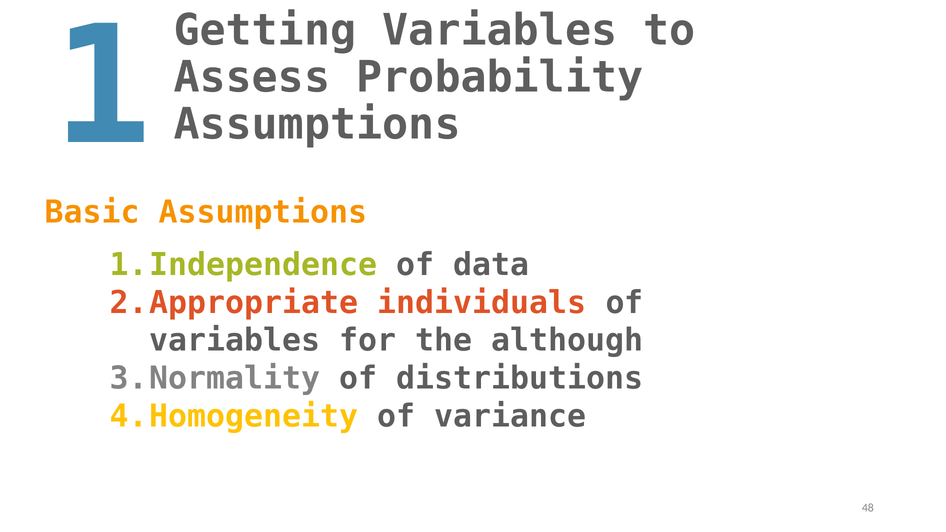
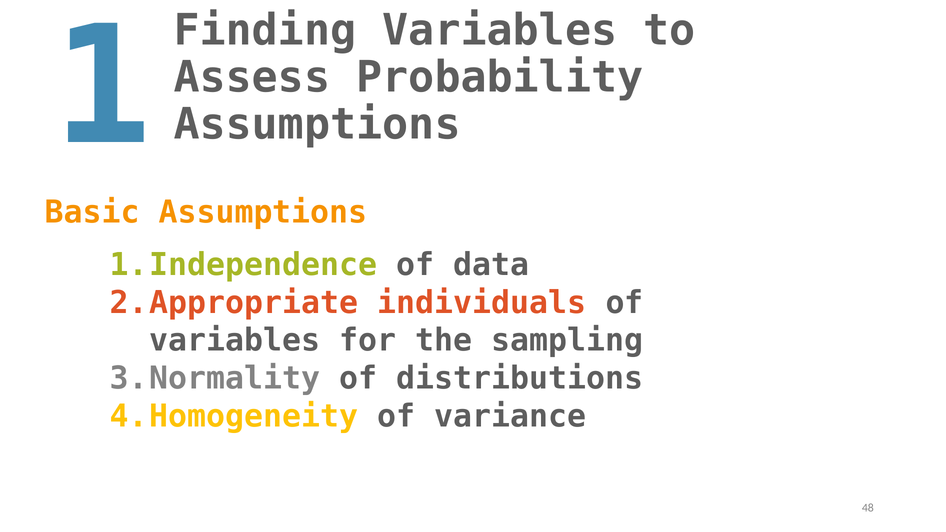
Getting: Getting -> Finding (265, 31)
although: although -> sampling (567, 341)
